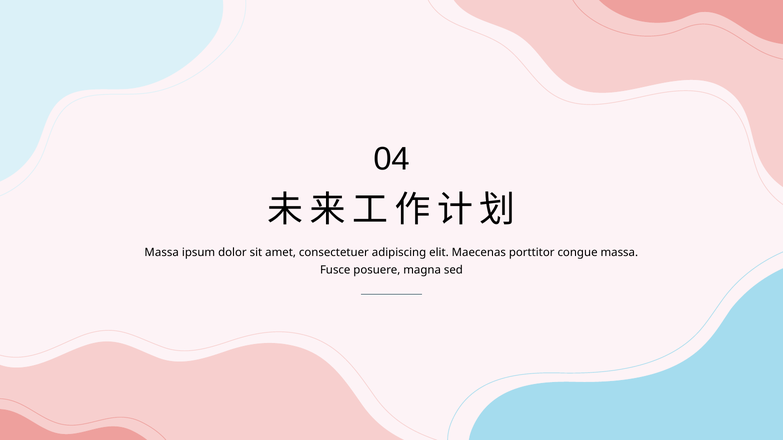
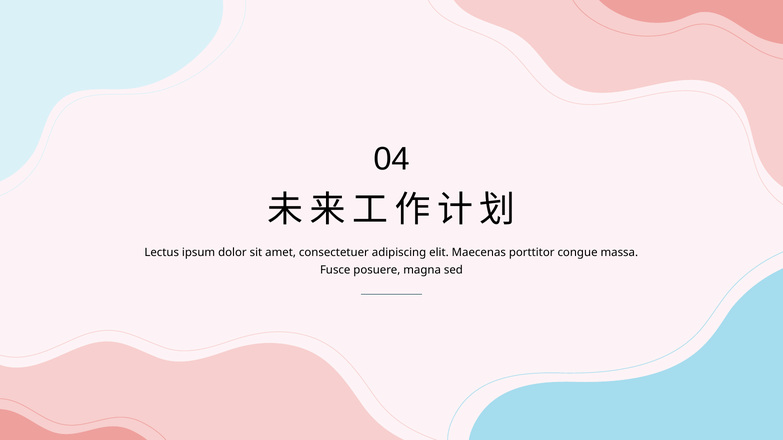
Massa: Massa -> Lectus (162, 253)
